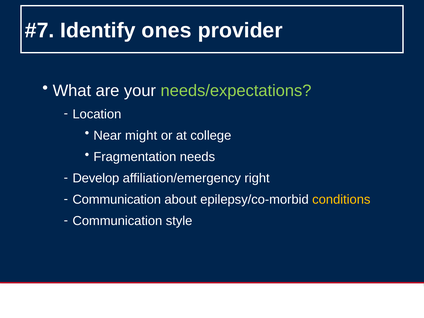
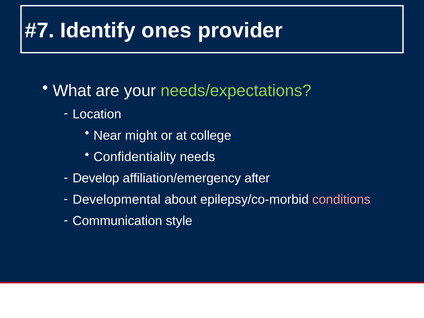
Fragmentation: Fragmentation -> Confidentiality (135, 157)
right: right -> after (257, 178)
Communication: Communication -> Developmental (117, 200)
conditions colour: yellow -> pink (341, 200)
